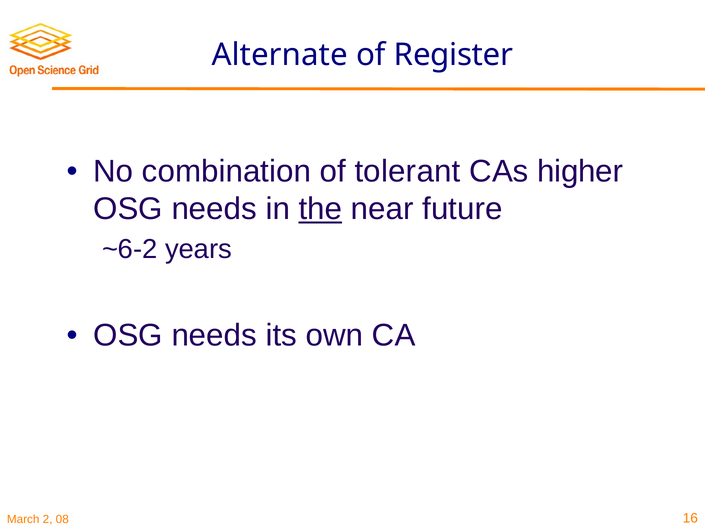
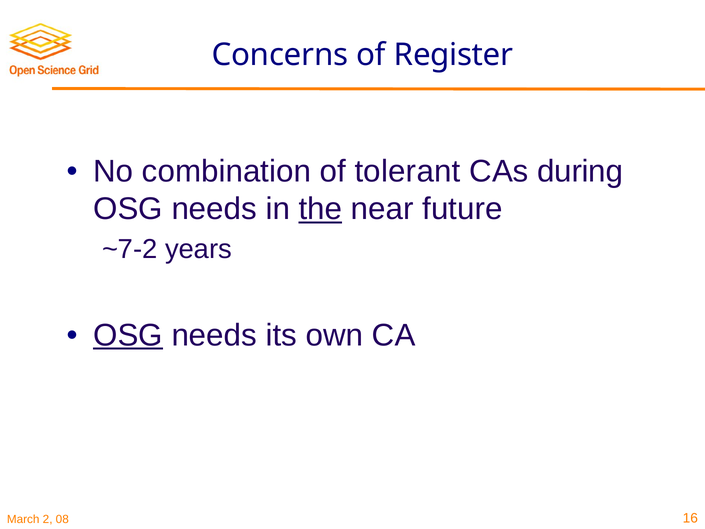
Alternate: Alternate -> Concerns (280, 55)
higher: higher -> during (580, 171)
~6-2: ~6-2 -> ~7-2 (130, 249)
OSG underline: none -> present (128, 335)
